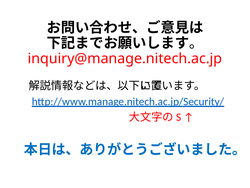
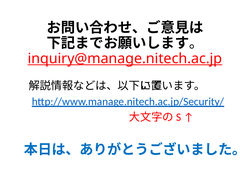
inquiry@manage.nitech.ac.jp underline: none -> present (125, 59)
